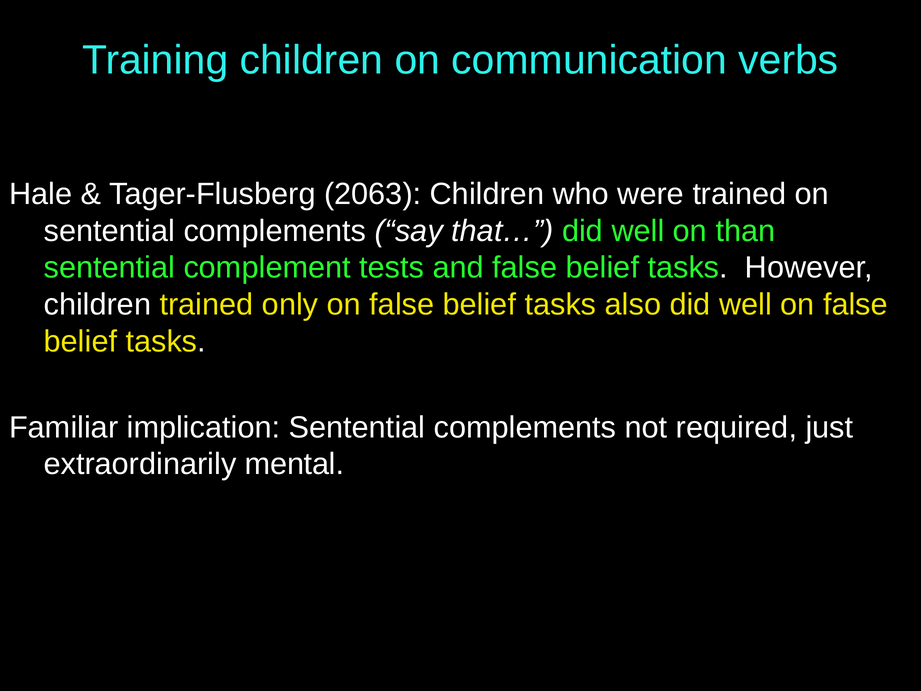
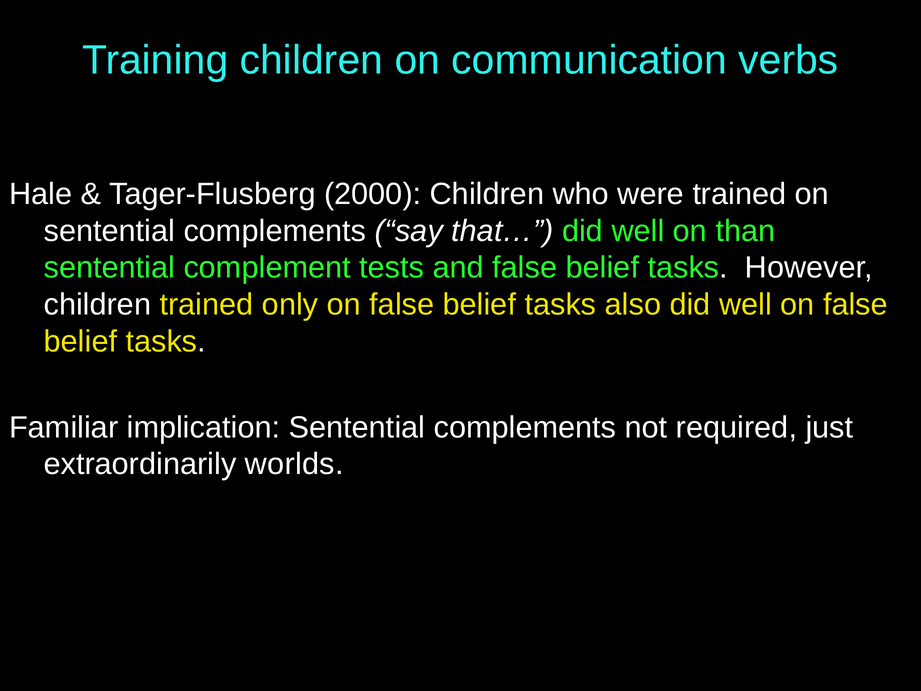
2063: 2063 -> 2000 (373, 194)
mental: mental -> worlds (294, 464)
